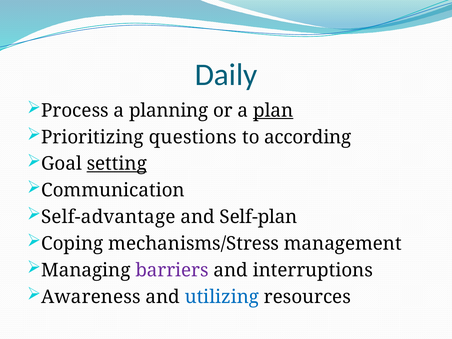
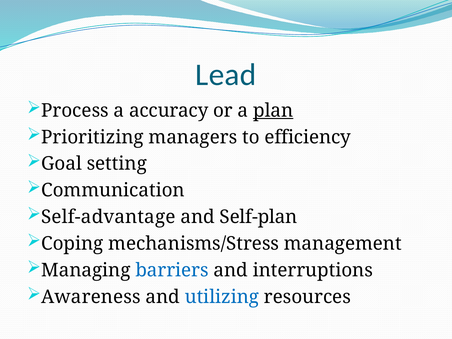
Daily: Daily -> Lead (226, 75)
planning: planning -> accuracy (169, 111)
questions: questions -> managers (193, 137)
according: according -> efficiency (308, 137)
setting underline: present -> none (117, 164)
barriers colour: purple -> blue (172, 270)
